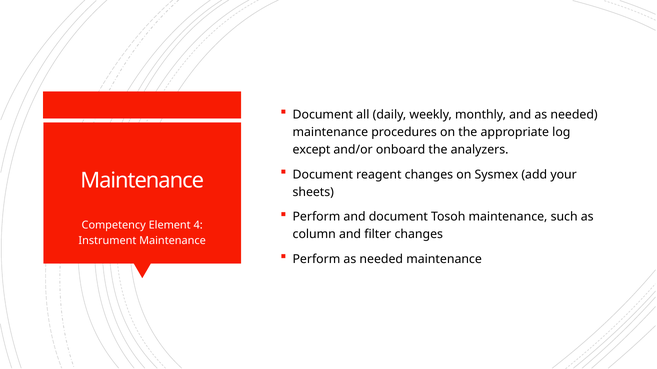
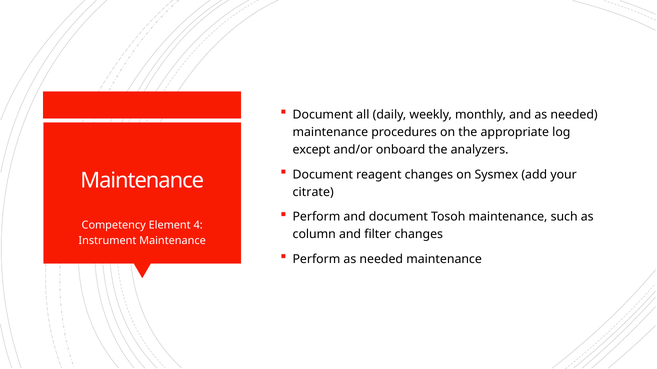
sheets: sheets -> citrate (313, 192)
